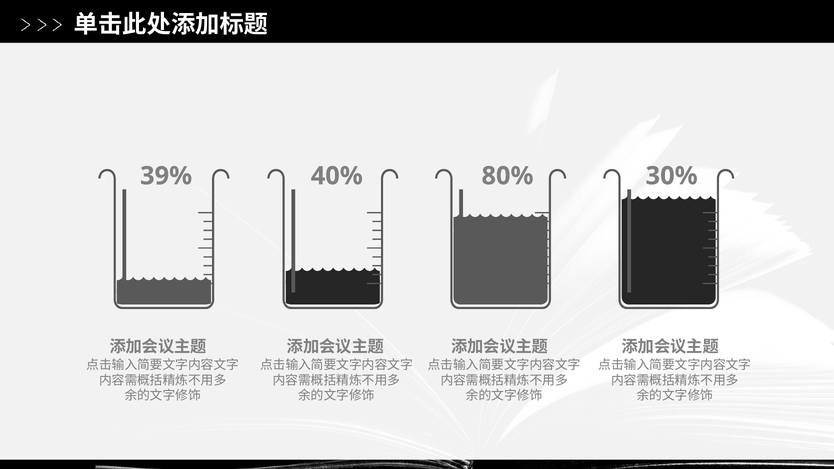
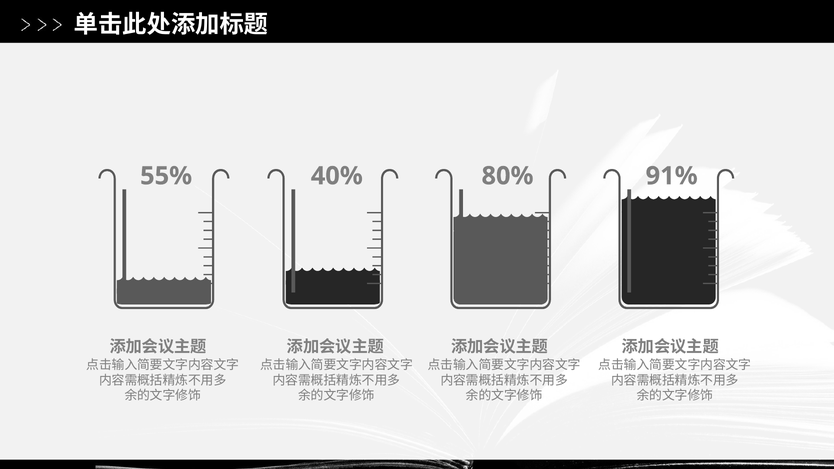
39%: 39% -> 55% (166, 176)
30%: 30% -> 91% (672, 176)
